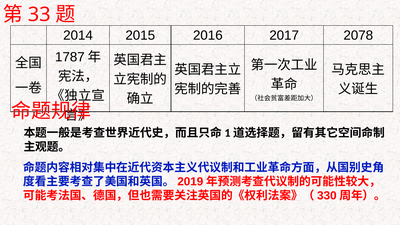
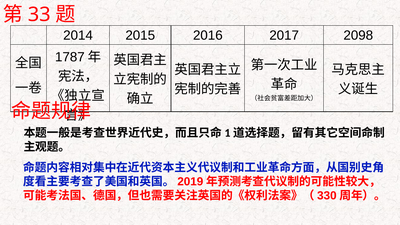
2078: 2078 -> 2098 (358, 35)
